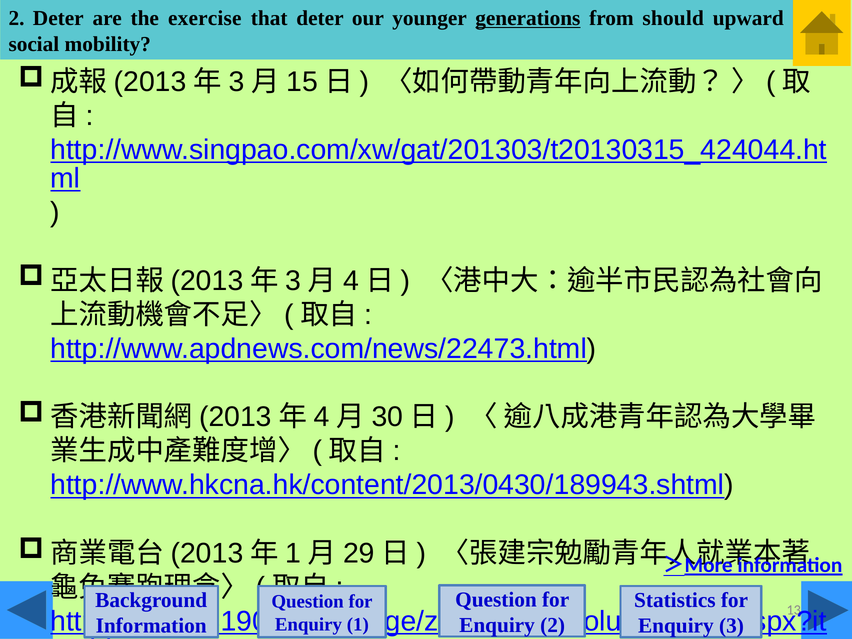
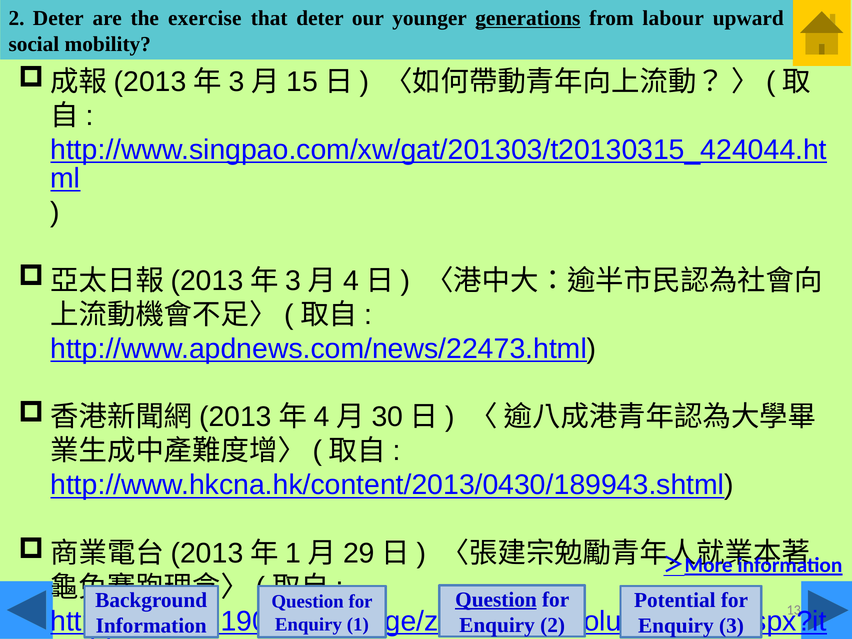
should: should -> labour (673, 18)
Question underline: none -> present (496, 600)
Statistics: Statistics -> Potential (675, 600)
